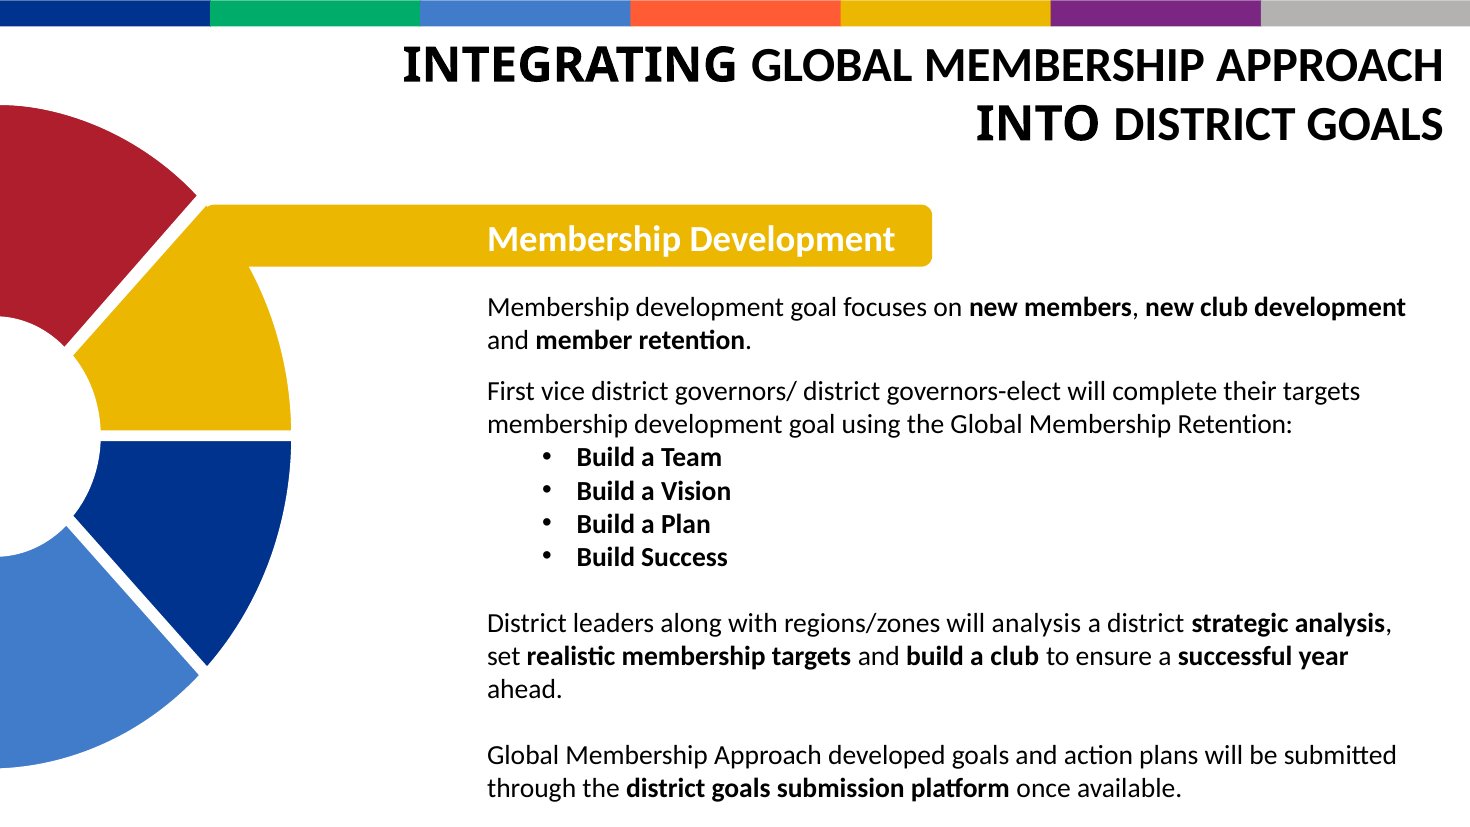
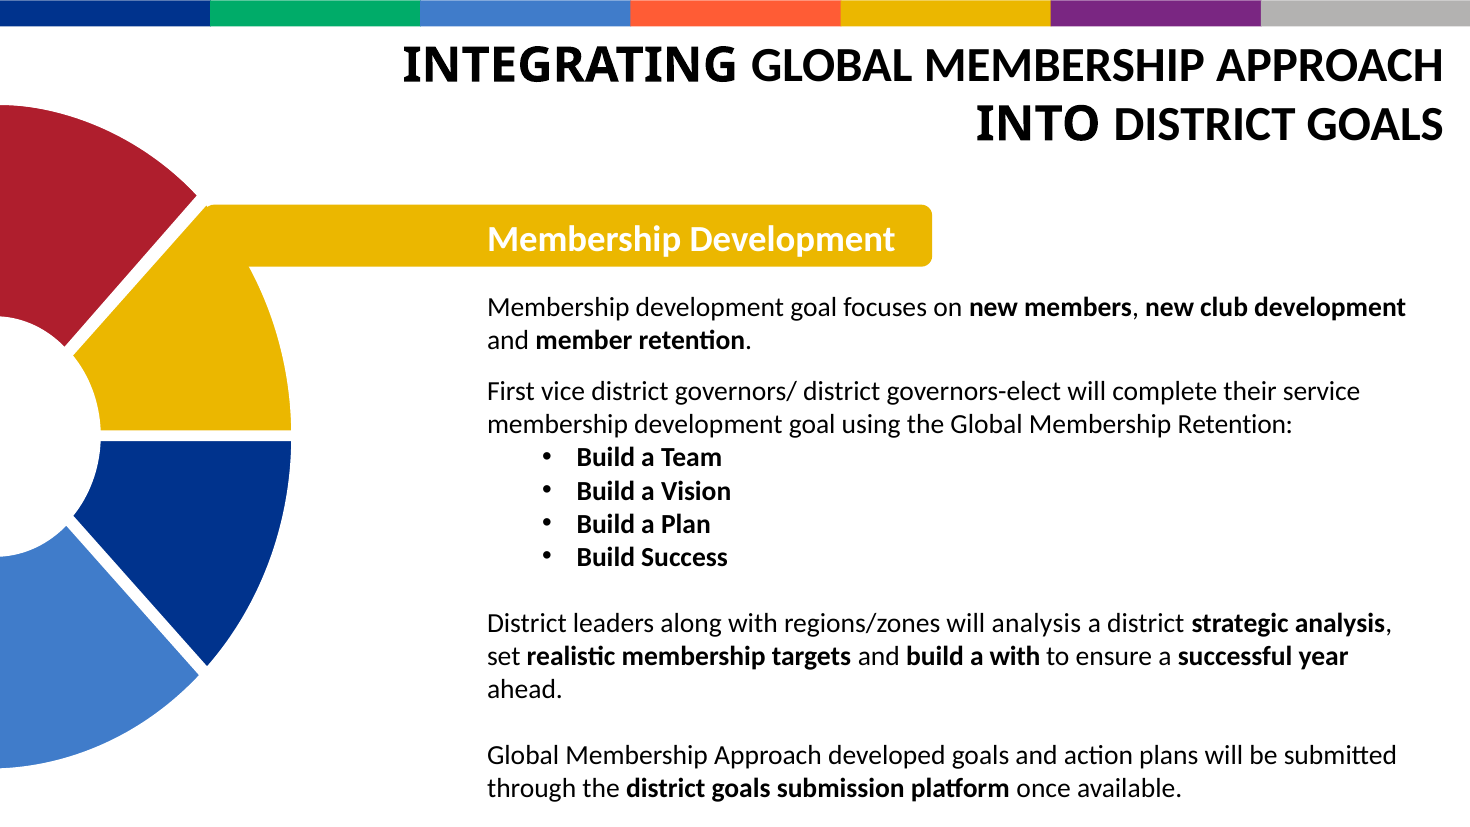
their targets: targets -> service (1322, 392)
a club: club -> with (1015, 656)
